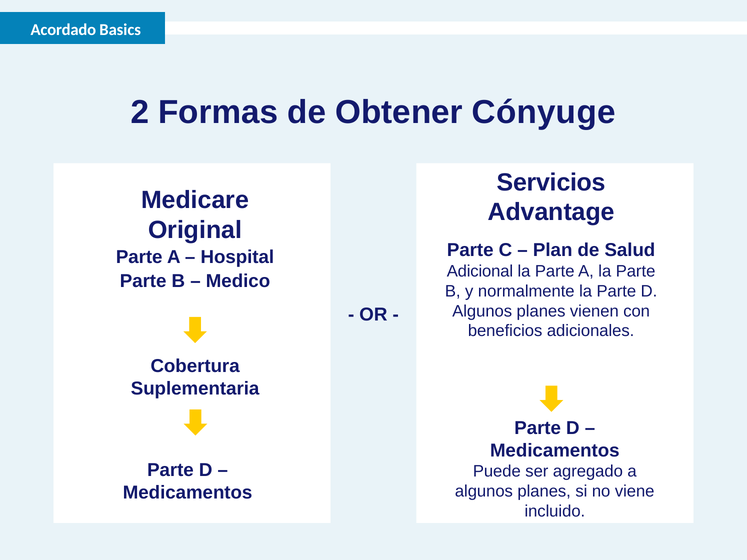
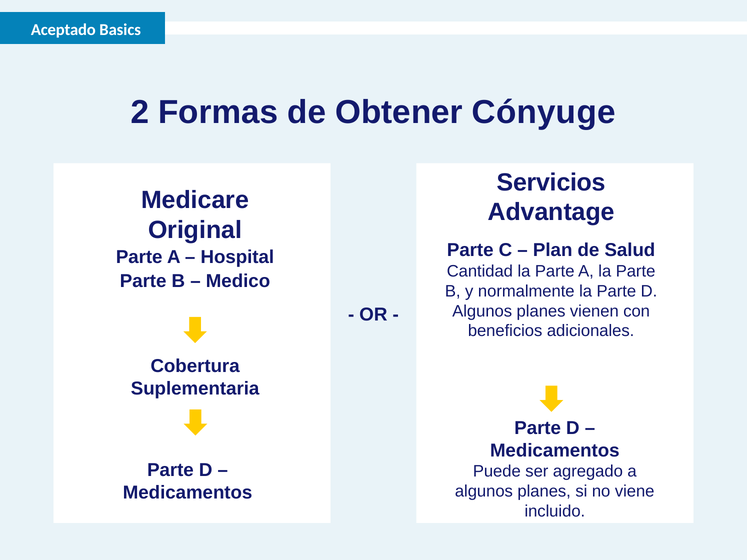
Acordado: Acordado -> Aceptado (63, 30)
Adicional: Adicional -> Cantidad (480, 271)
